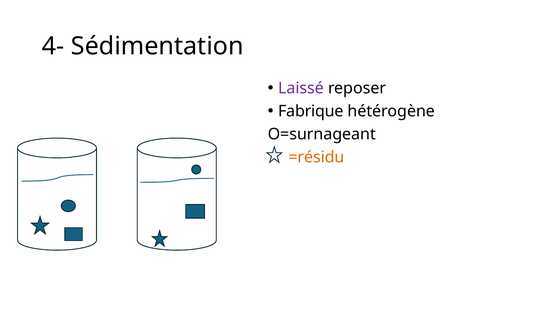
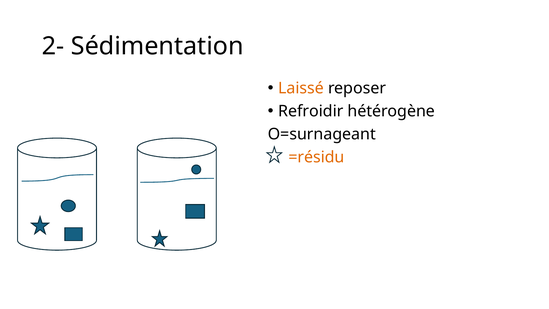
4-: 4- -> 2- (53, 46)
Laissé colour: purple -> orange (301, 88)
Fabrique: Fabrique -> Refroidir (311, 111)
